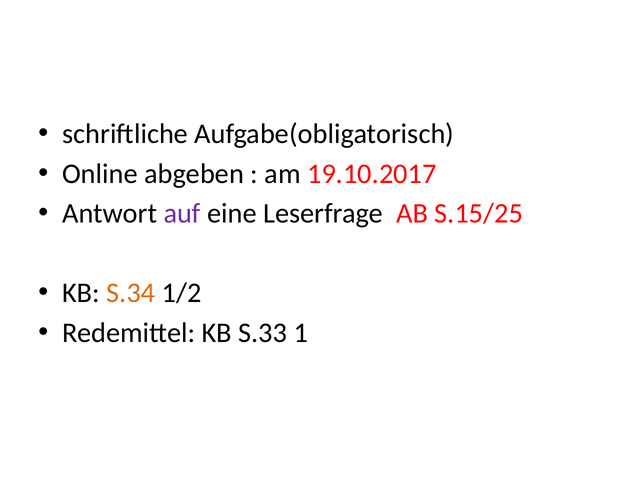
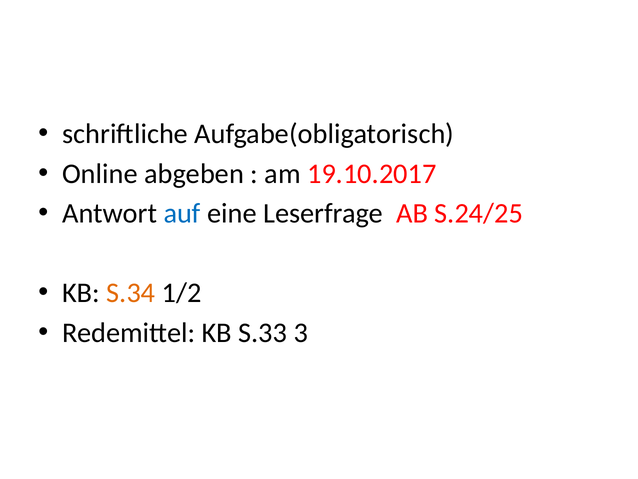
auf colour: purple -> blue (182, 213)
S.15/25: S.15/25 -> S.24/25 (479, 213)
1: 1 -> 3 (301, 332)
